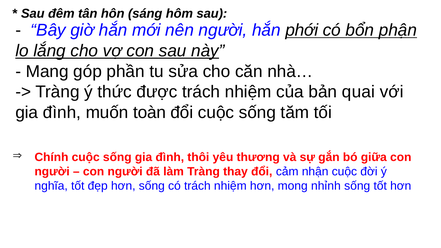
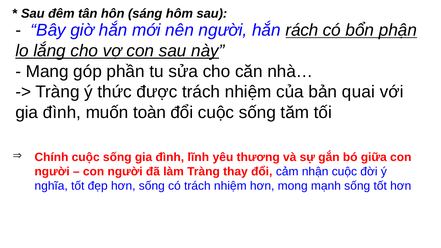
phới: phới -> rách (302, 30)
thôi: thôi -> lĩnh (198, 157)
nhỉnh: nhỉnh -> mạnh (326, 186)
